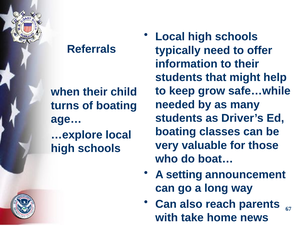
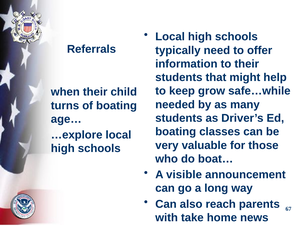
setting: setting -> visible (184, 175)
